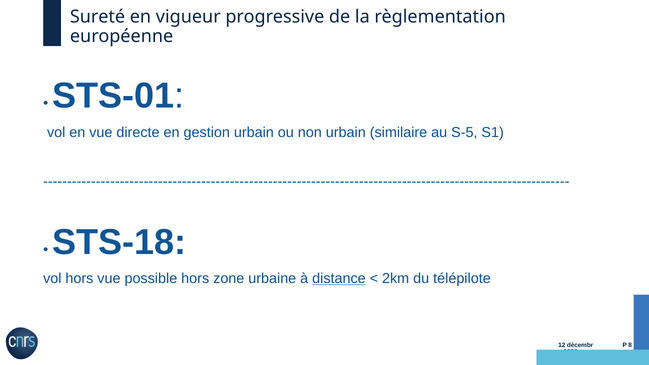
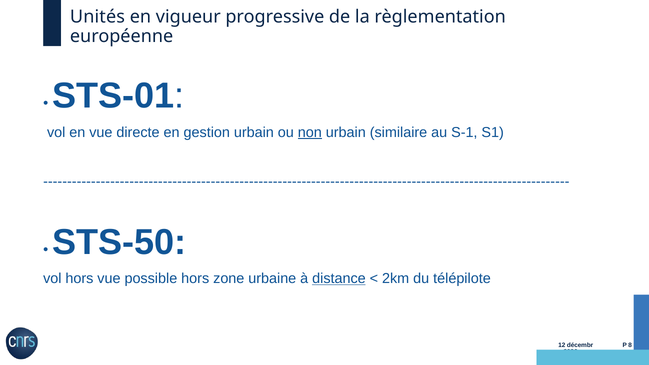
Sureté: Sureté -> Unités (97, 17)
non underline: none -> present (310, 132)
S-5: S-5 -> S-1 (464, 132)
STS-18: STS-18 -> STS-50 (119, 242)
